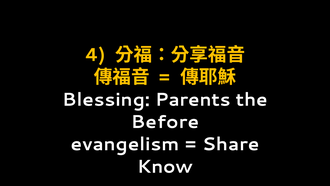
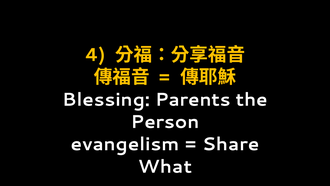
Before: Before -> Person (165, 122)
Know: Know -> What (165, 166)
